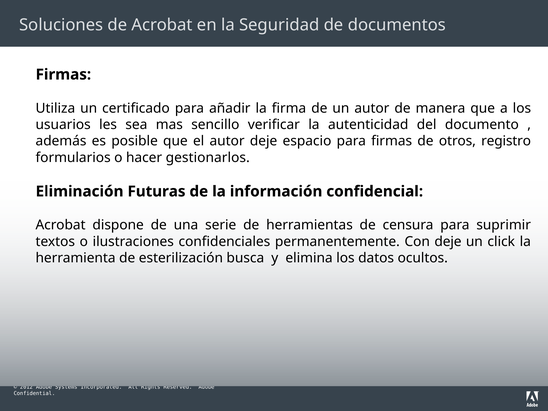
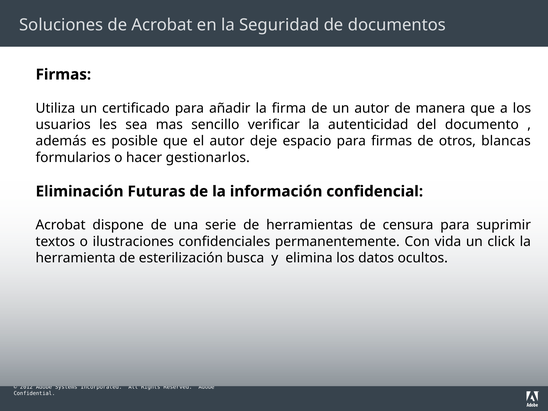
registro: registro -> blancas (506, 141)
Con deje: deje -> vida (448, 242)
